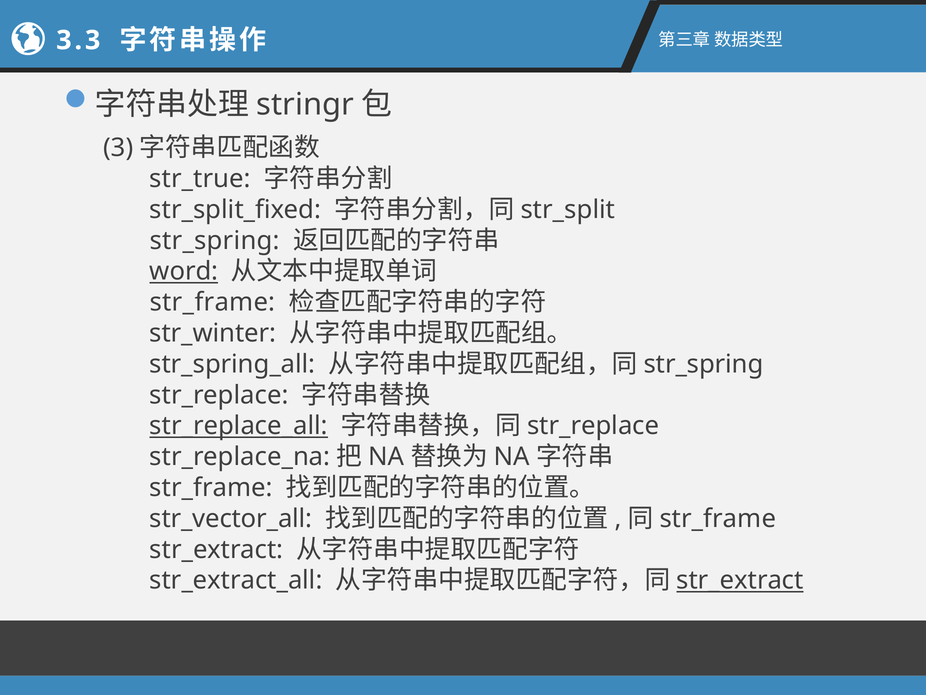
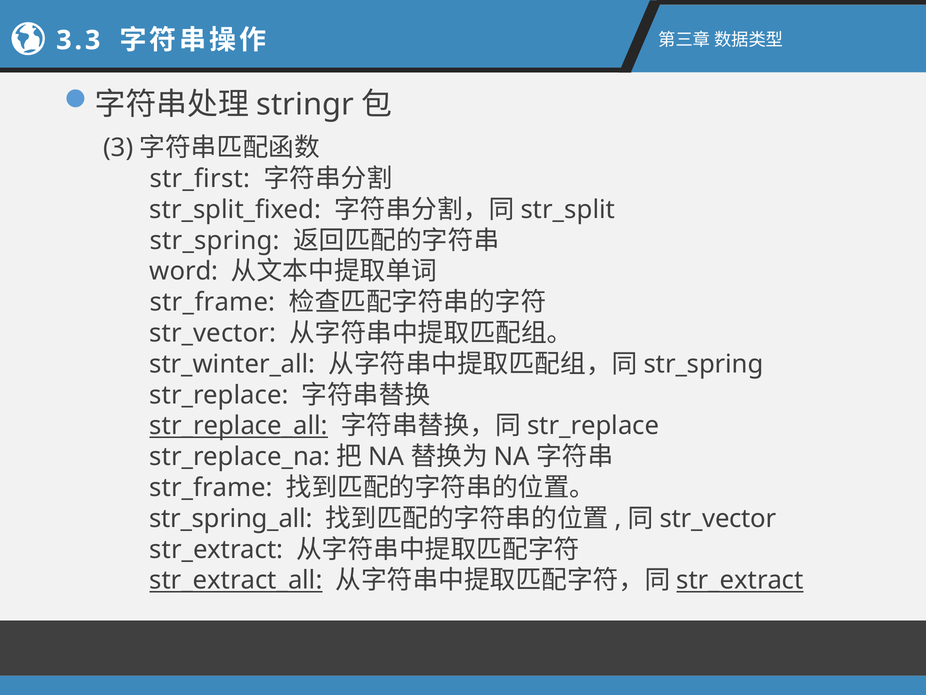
str_true: str_true -> str_first (200, 179)
word underline: present -> none (184, 271)
str_winter: str_winter -> str_vector (213, 333)
str_spring_all: str_spring_all -> str_winter_all (232, 364)
str_vector_all: str_vector_all -> str_spring_all (231, 518)
str_frame: str_frame -> str_vector (718, 518)
str_extract_all underline: none -> present (236, 580)
